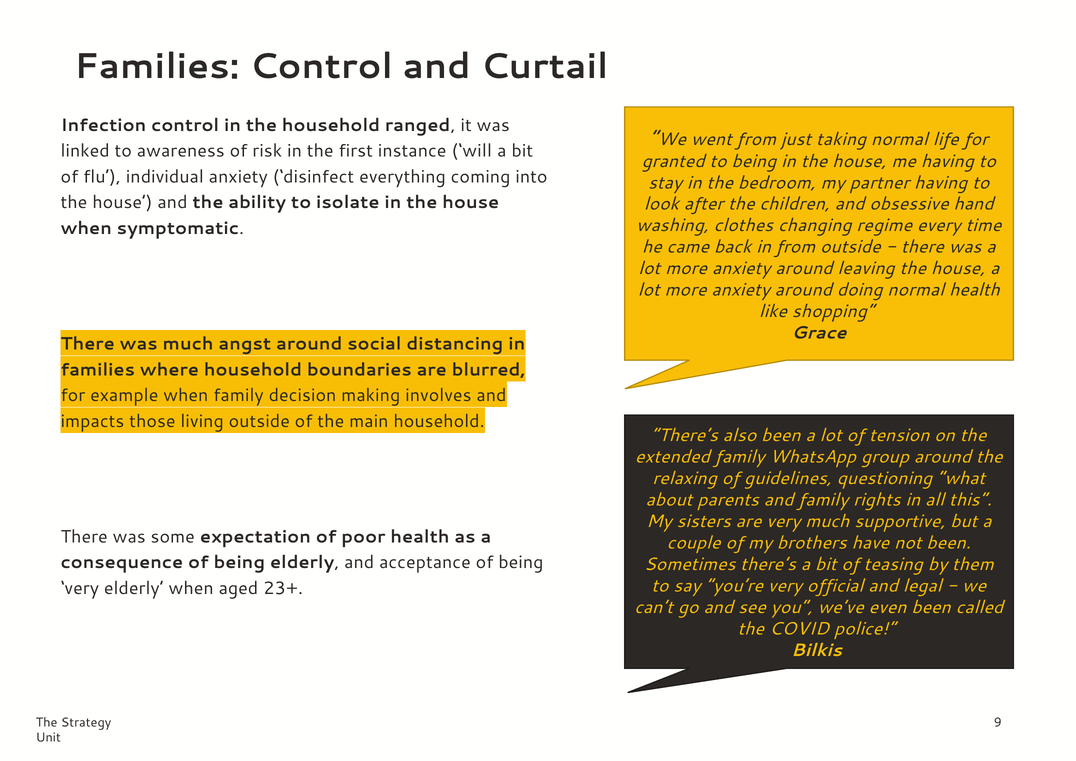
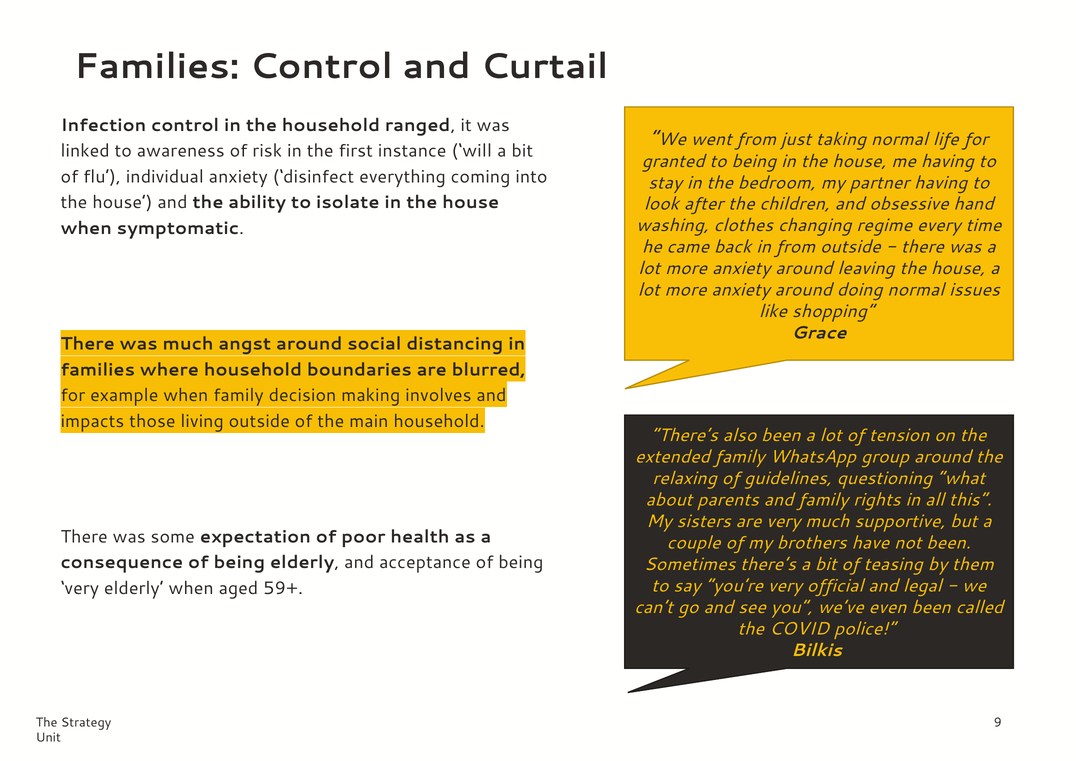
normal health: health -> issues (975, 290)
23+: 23+ -> 59+ (283, 588)
